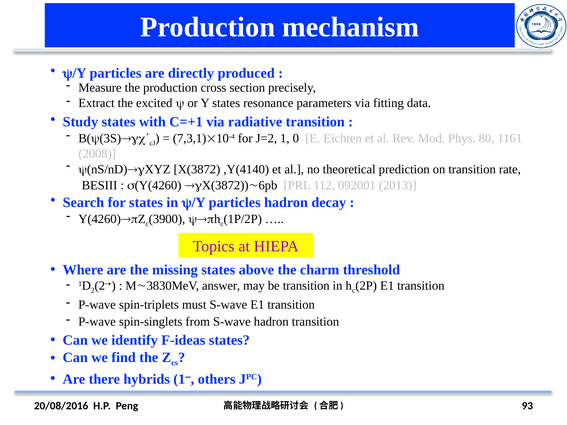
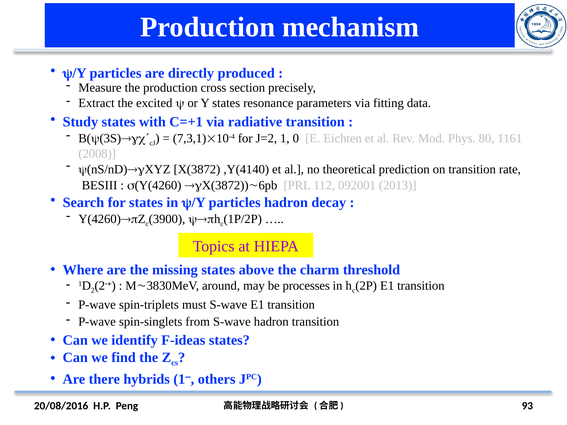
answer: answer -> around (221, 286)
be transition: transition -> processes (306, 286)
